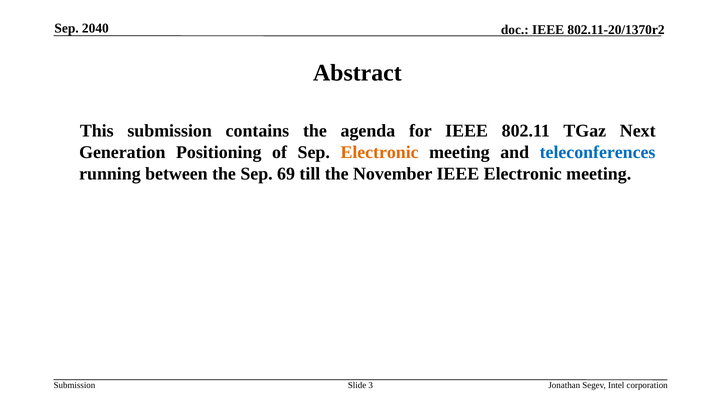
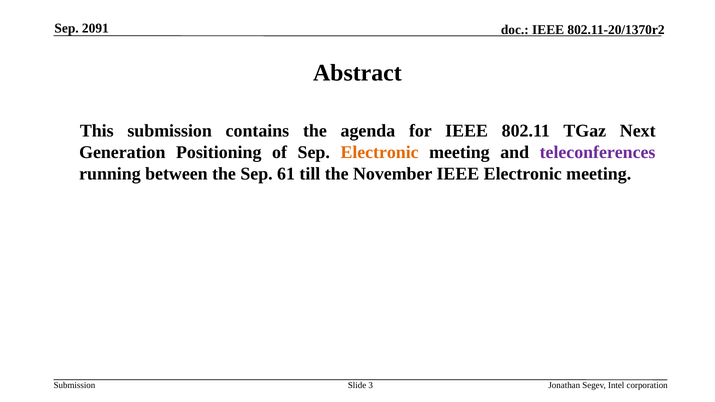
2040: 2040 -> 2091 (95, 28)
teleconferences colour: blue -> purple (598, 152)
69: 69 -> 61 (286, 174)
